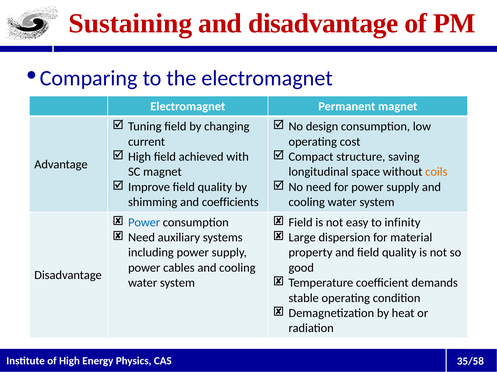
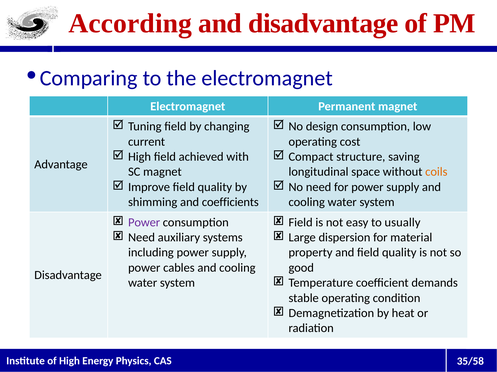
Sustaining: Sustaining -> According (130, 24)
Power colour: blue -> purple (144, 223)
infinity: infinity -> usually (403, 223)
